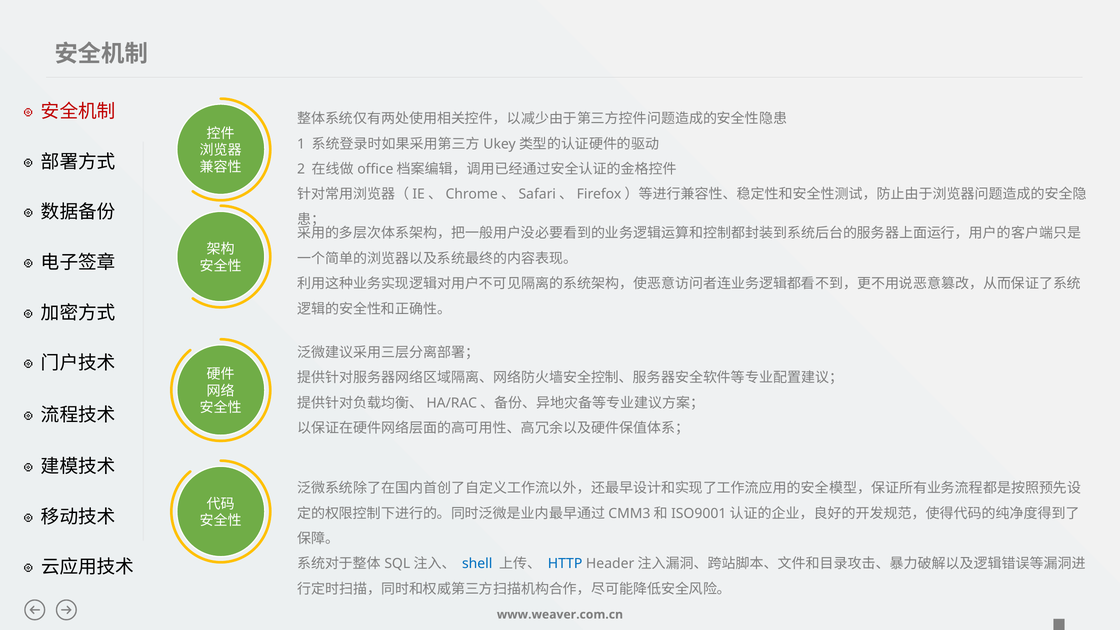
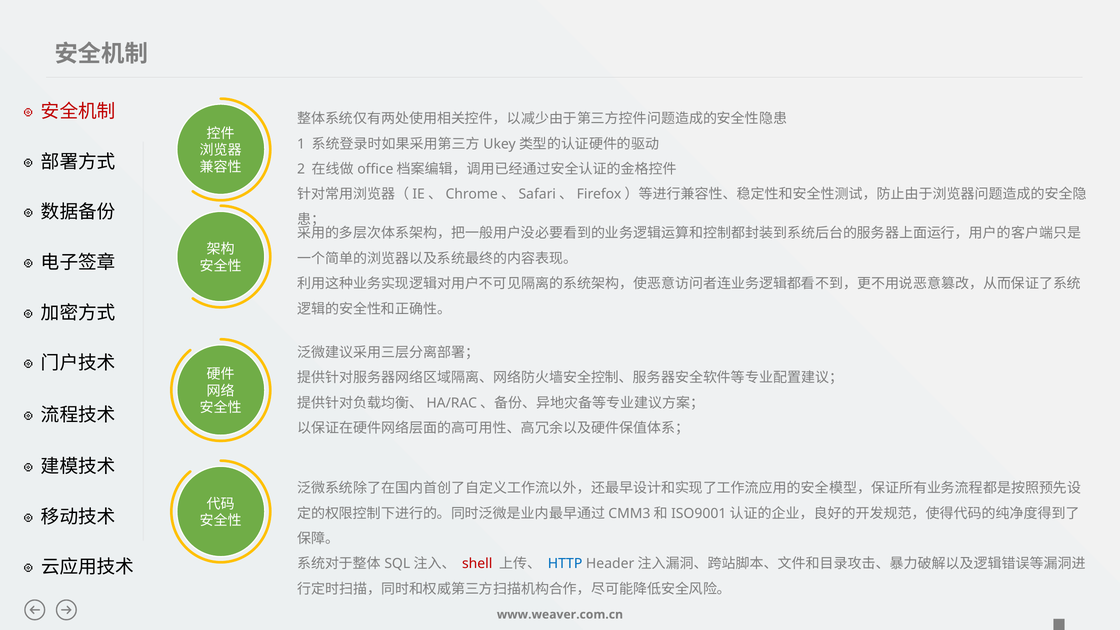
shell colour: blue -> red (477, 564)
